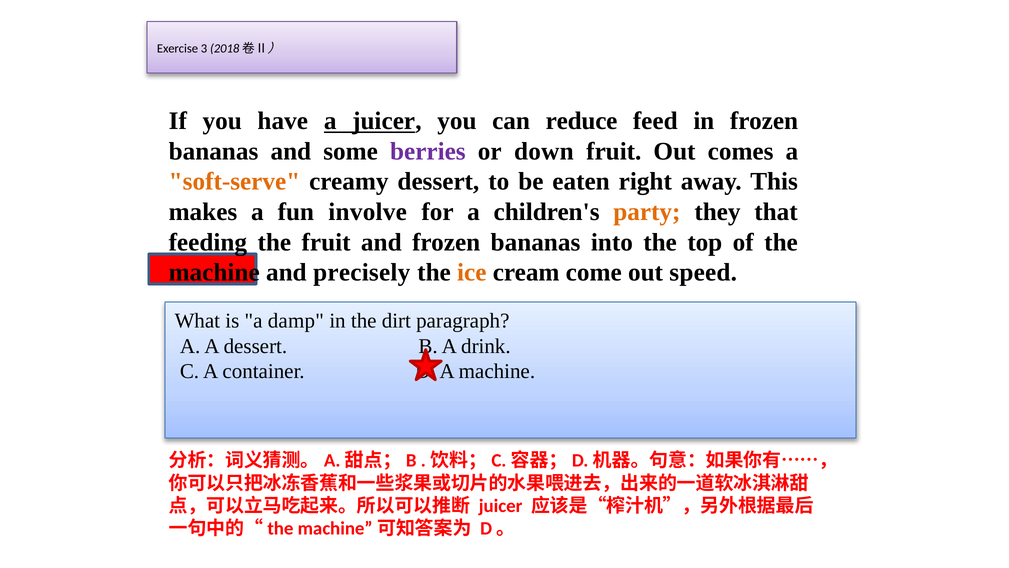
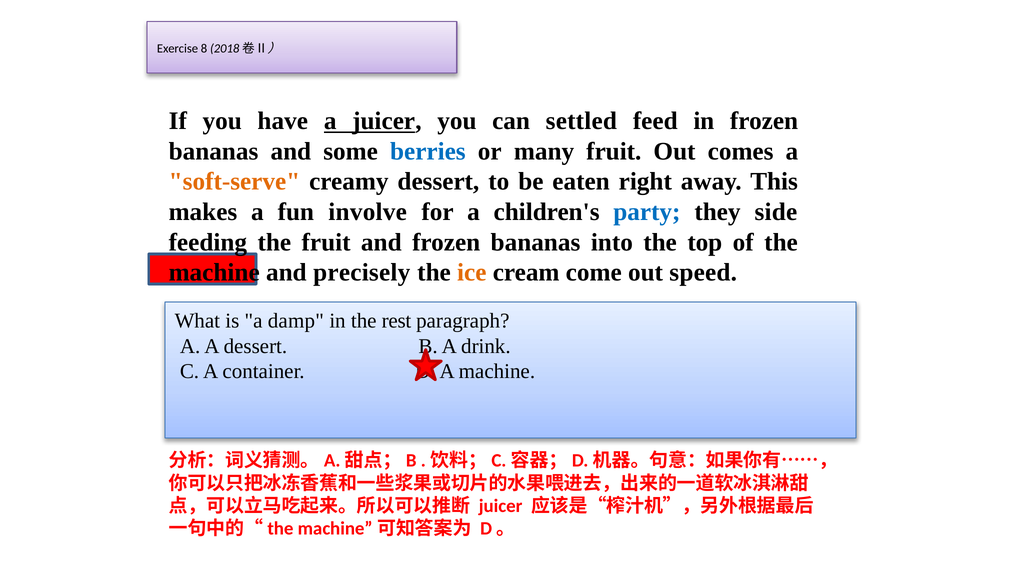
3: 3 -> 8 (204, 49)
reduce: reduce -> settled (581, 121)
berries colour: purple -> blue (428, 151)
down: down -> many (544, 151)
party colour: orange -> blue (647, 212)
that: that -> side (776, 212)
dirt: dirt -> rest (396, 321)
